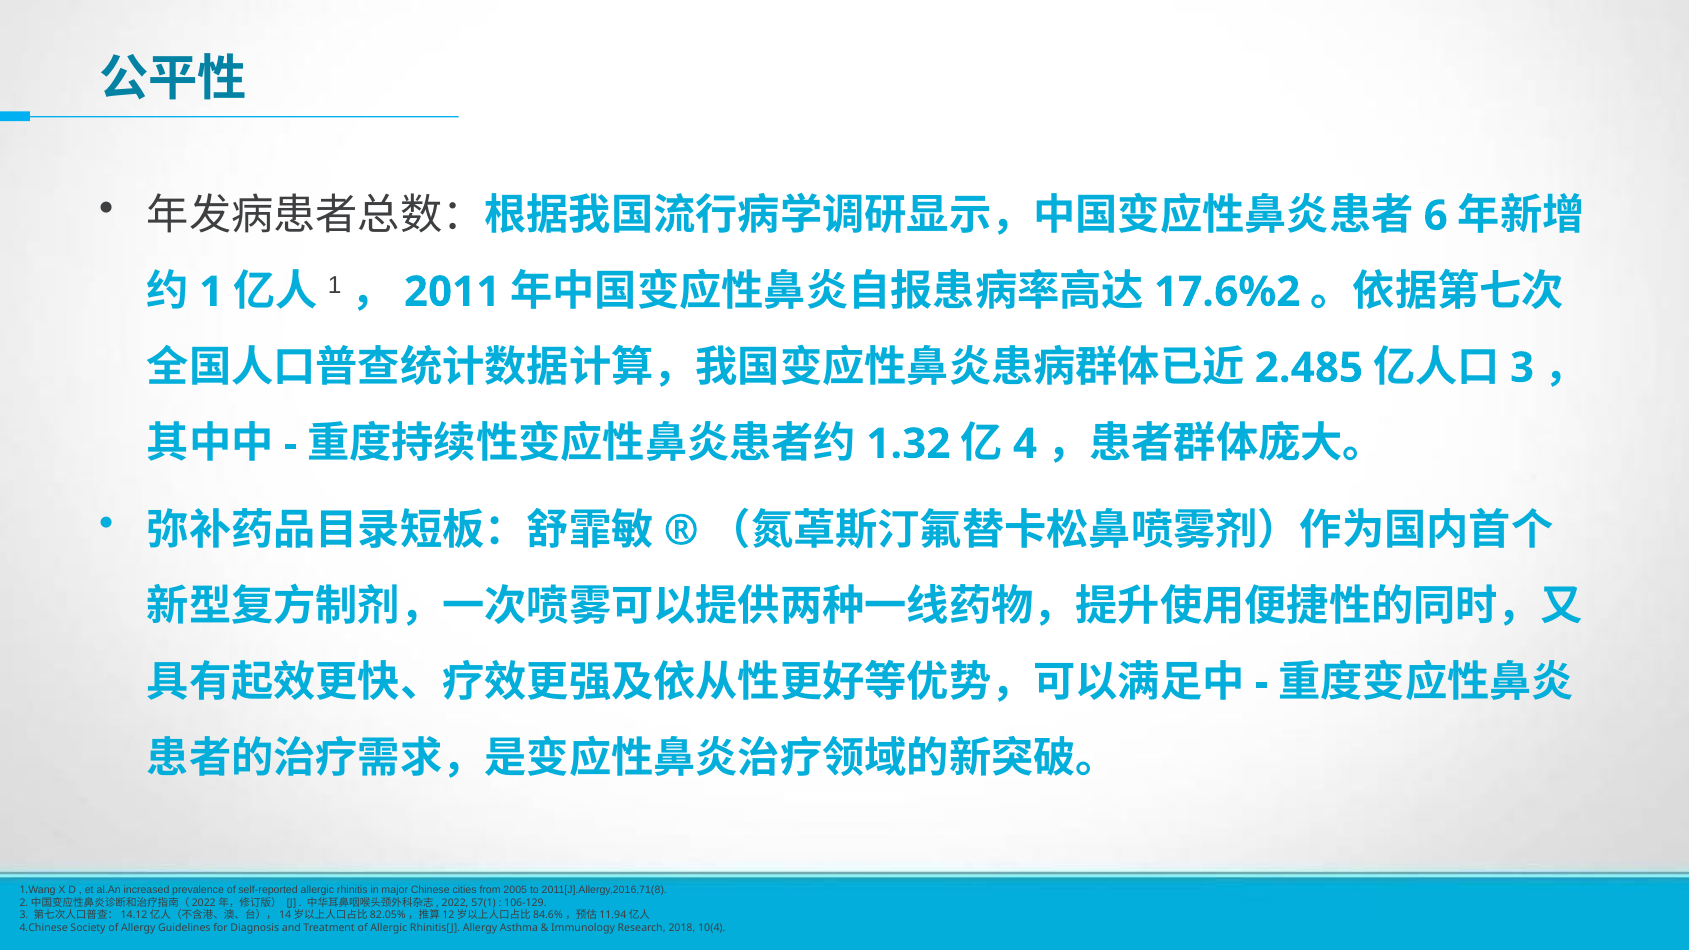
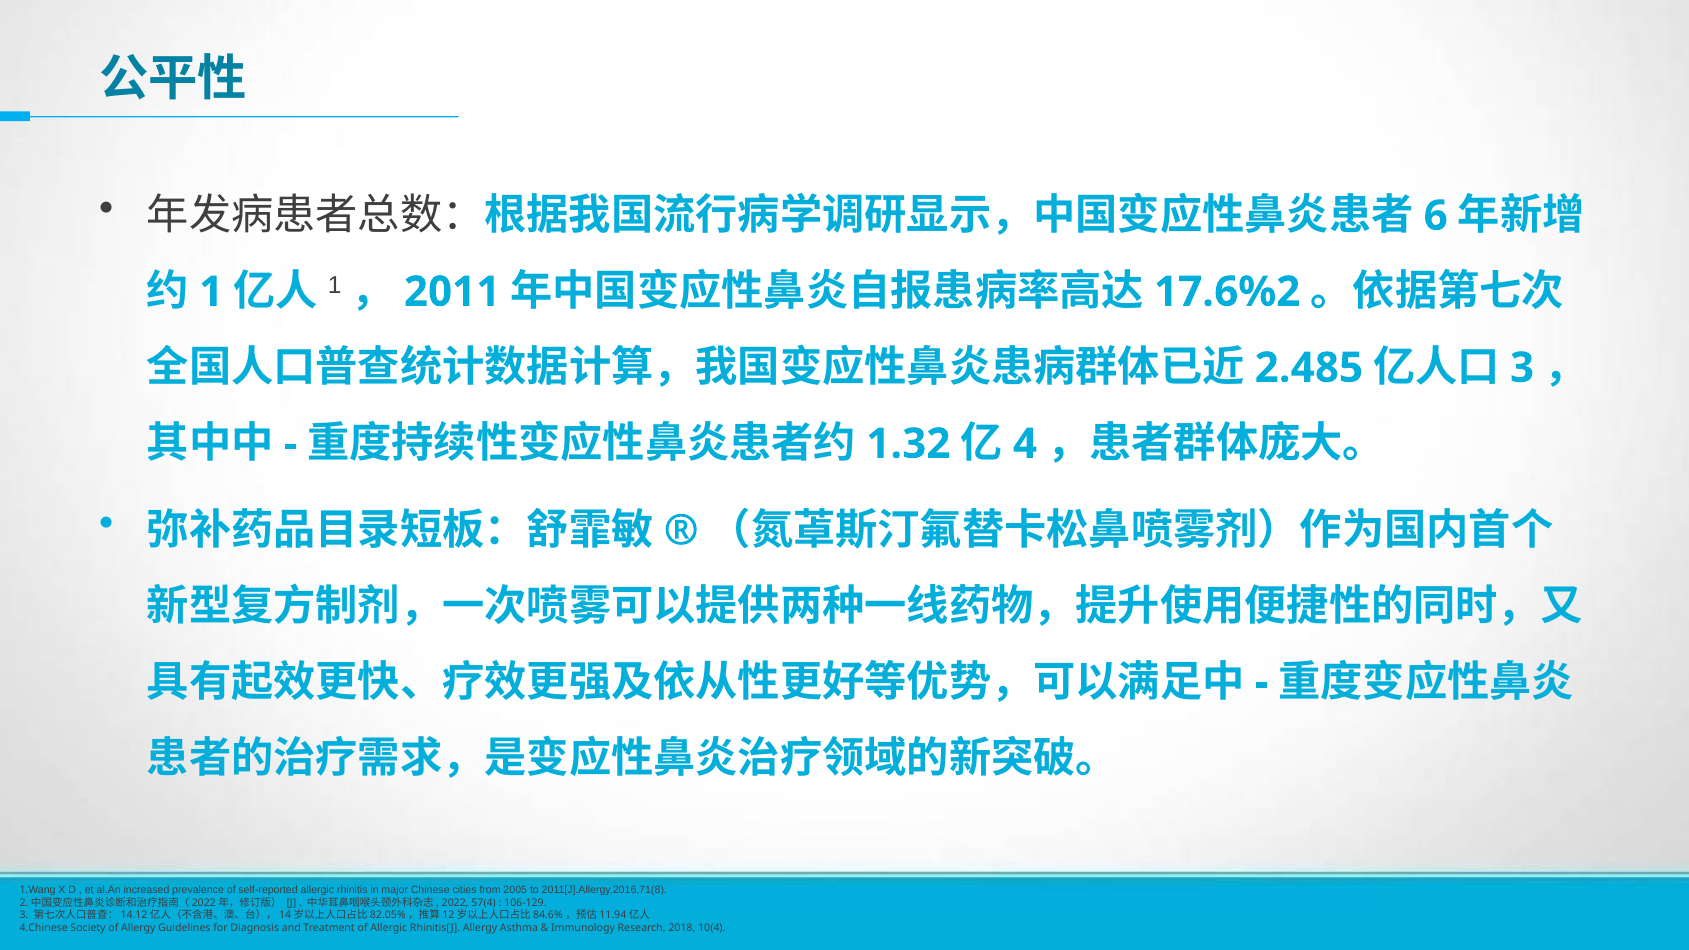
57(1: 57(1 -> 57(4 (484, 903)
